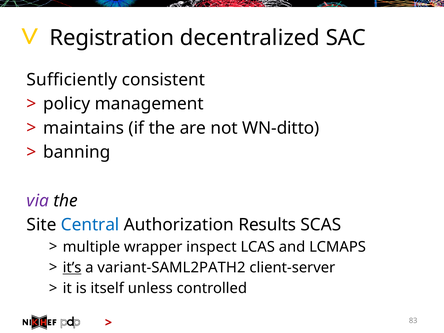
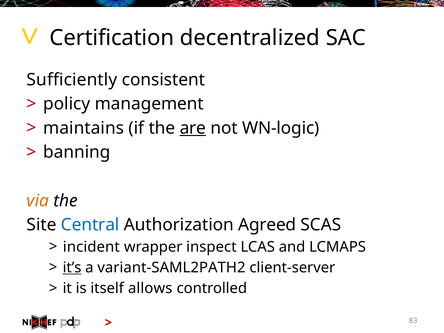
Registration: Registration -> Certification (112, 38)
are underline: none -> present (193, 128)
WN-ditto: WN-ditto -> WN-logic (281, 128)
via colour: purple -> orange (38, 201)
Results: Results -> Agreed (267, 225)
multiple: multiple -> incident (91, 247)
unless: unless -> allows (150, 288)
